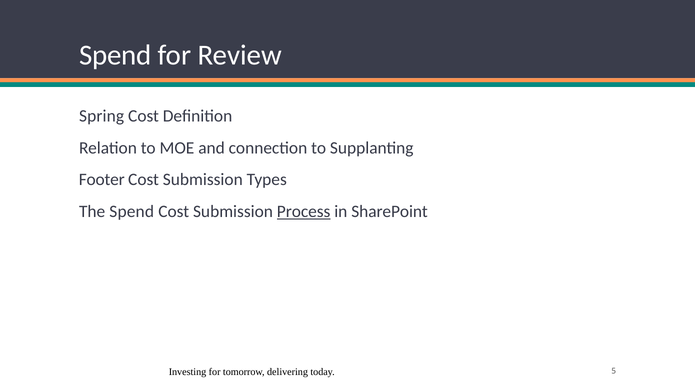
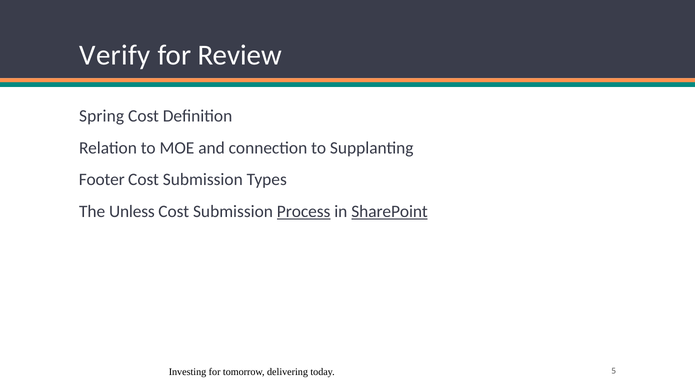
Spend: Spend -> Verify (115, 55)
The Spend: Spend -> Unless (132, 212)
SharePoint underline: none -> present (390, 212)
